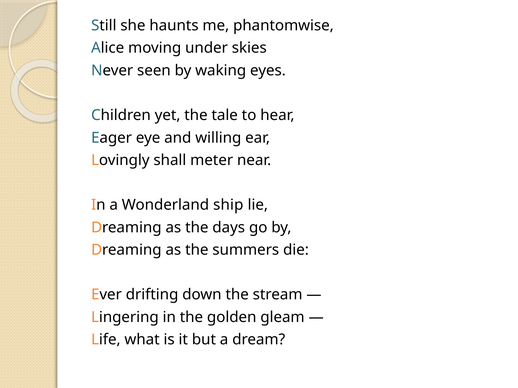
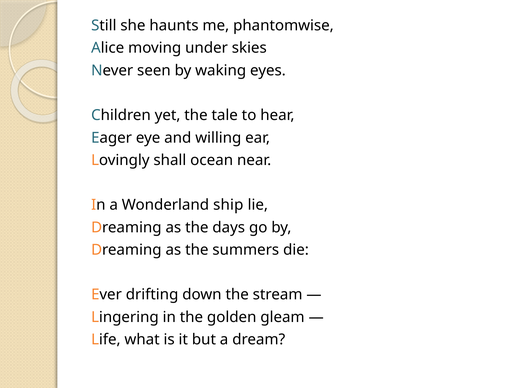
meter: meter -> ocean (212, 160)
